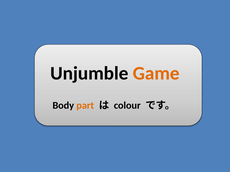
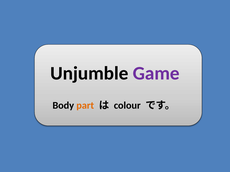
Game colour: orange -> purple (156, 73)
